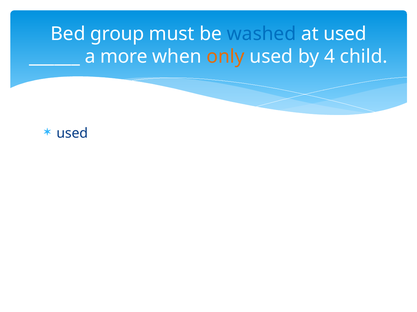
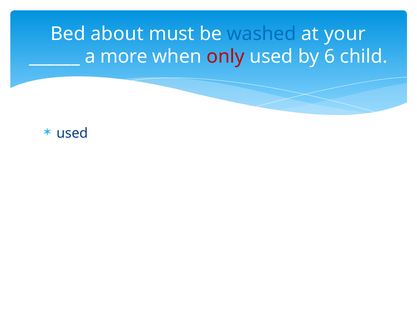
group: group -> about (117, 34)
at used: used -> your (345, 34)
only colour: orange -> red (226, 57)
4: 4 -> 6 (330, 57)
